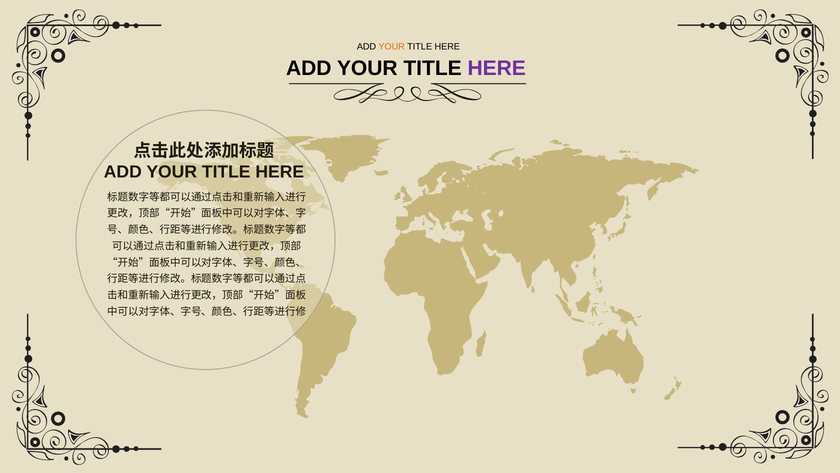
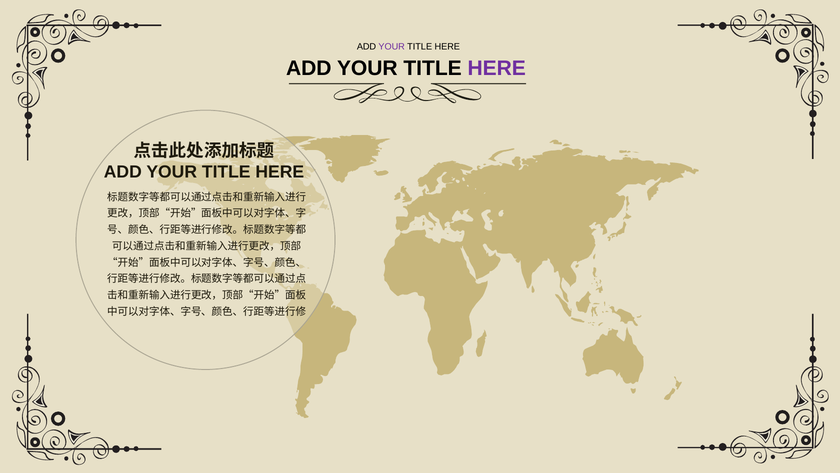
YOUR colour: orange -> purple (392, 47)
